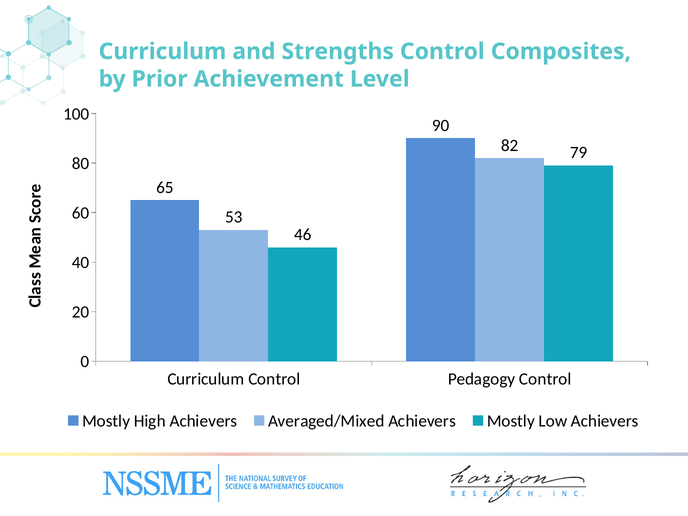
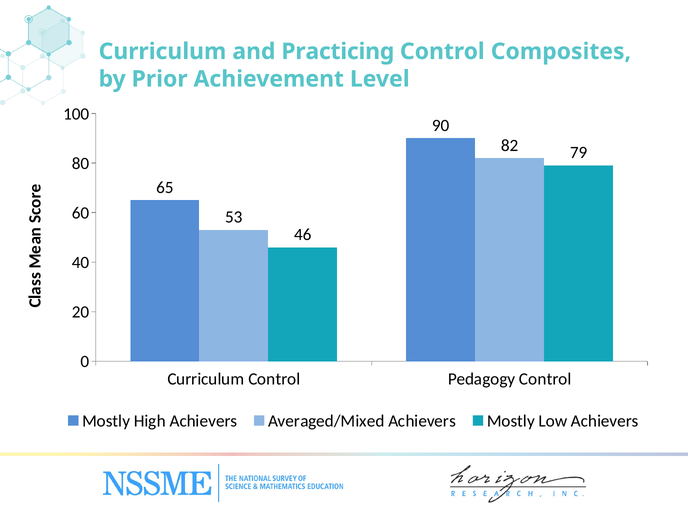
Strengths: Strengths -> Practicing (338, 52)
